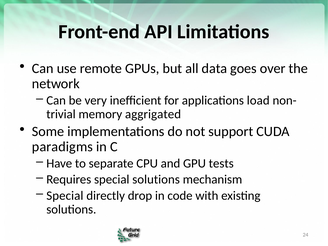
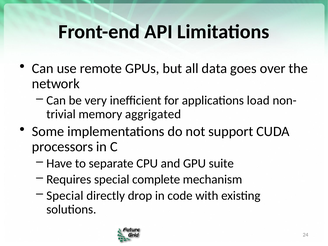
paradigms: paradigms -> processors (63, 147)
tests: tests -> suite (221, 163)
special solutions: solutions -> complete (156, 179)
